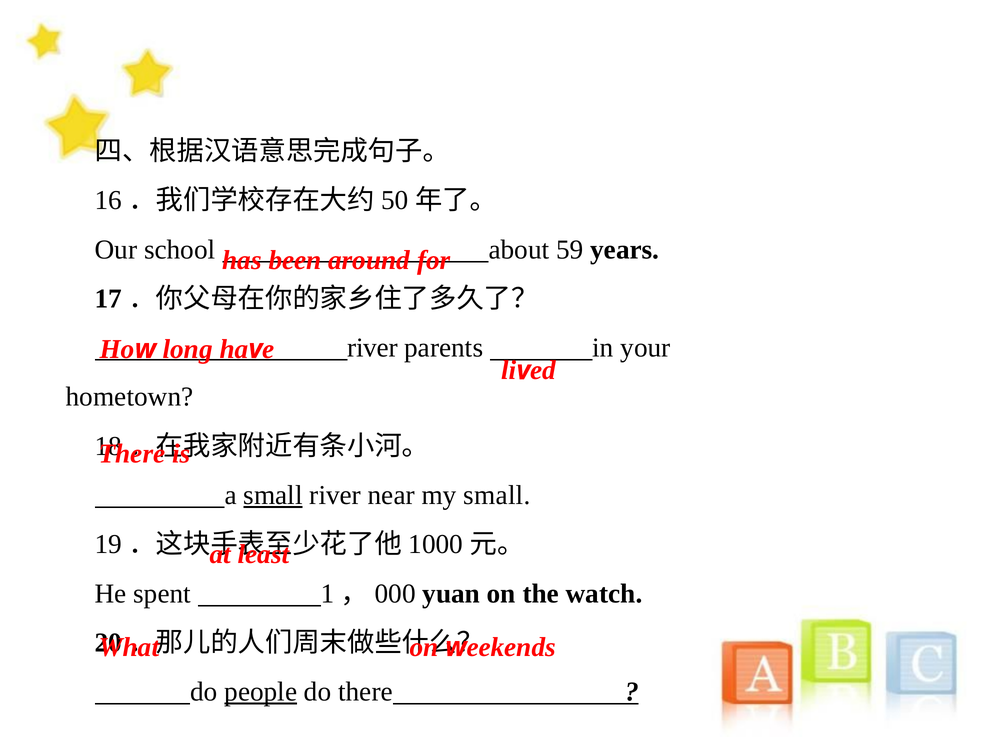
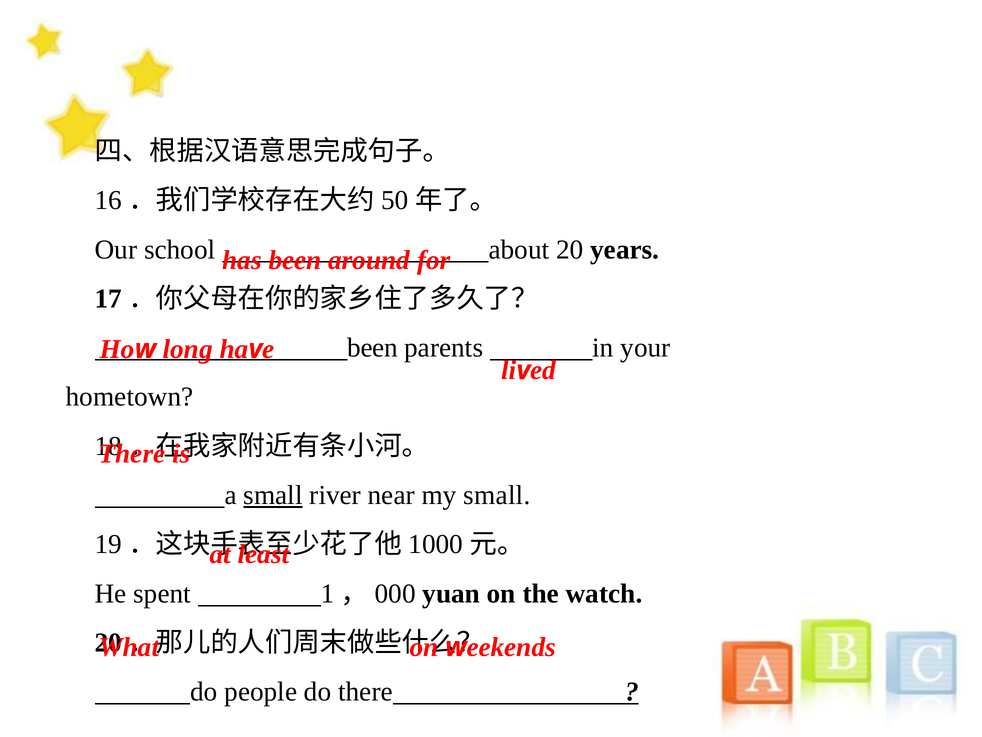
59: 59 -> 20 (570, 249)
river: river -> been (373, 348)
people underline: present -> none (261, 691)
